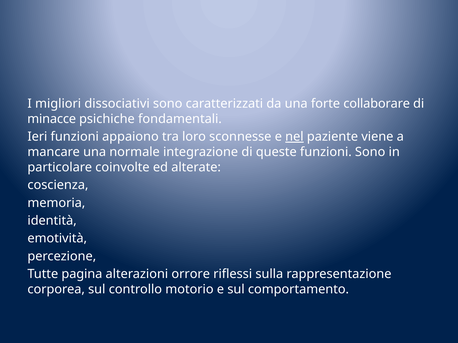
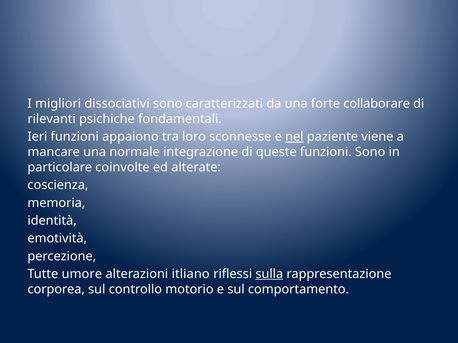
minacce: minacce -> rilevanti (52, 119)
pagina: pagina -> umore (82, 274)
orrore: orrore -> itliano (191, 274)
sulla underline: none -> present (269, 274)
